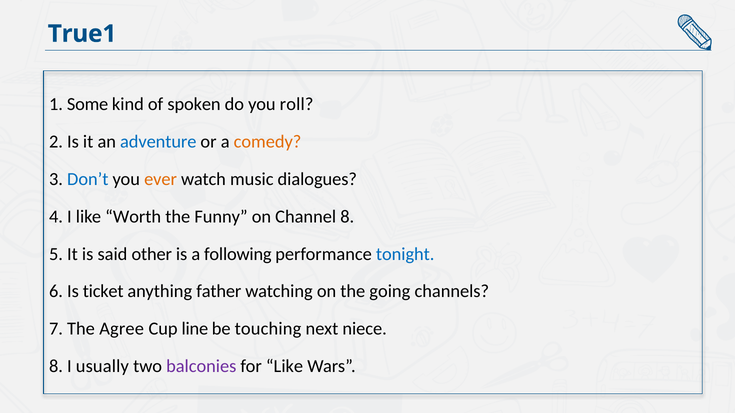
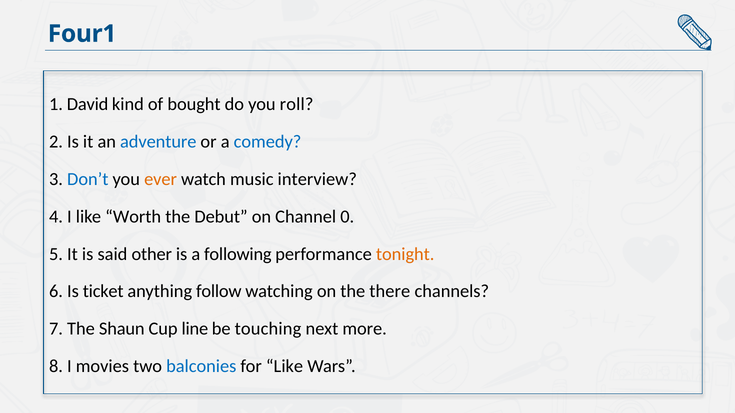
True1: True1 -> Four1 (82, 34)
Some: Some -> David (88, 104)
spoken: spoken -> bought (194, 104)
comedy colour: orange -> blue (268, 142)
dialogues: dialogues -> interview (317, 179)
Funny: Funny -> Debut (221, 217)
Channel 8: 8 -> 0 (347, 217)
tonight colour: blue -> orange (405, 254)
father: father -> follow (219, 292)
going: going -> there (390, 292)
Agree: Agree -> Shaun (122, 329)
niece: niece -> more (365, 329)
usually: usually -> movies (102, 367)
balconies colour: purple -> blue (201, 367)
